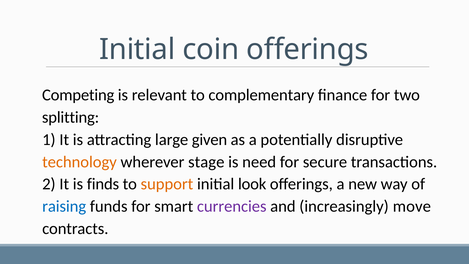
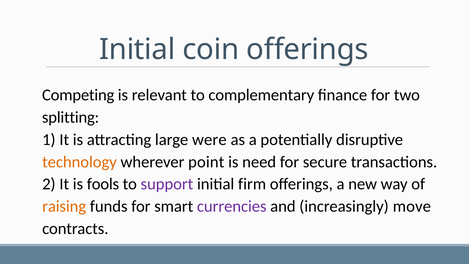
given: given -> were (209, 140)
stage: stage -> point (206, 162)
finds: finds -> fools (103, 184)
support colour: orange -> purple (167, 184)
look: look -> firm (252, 184)
raising colour: blue -> orange (64, 206)
